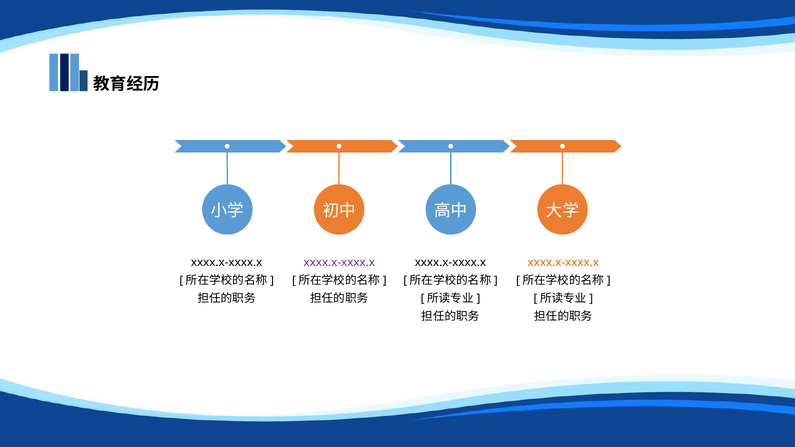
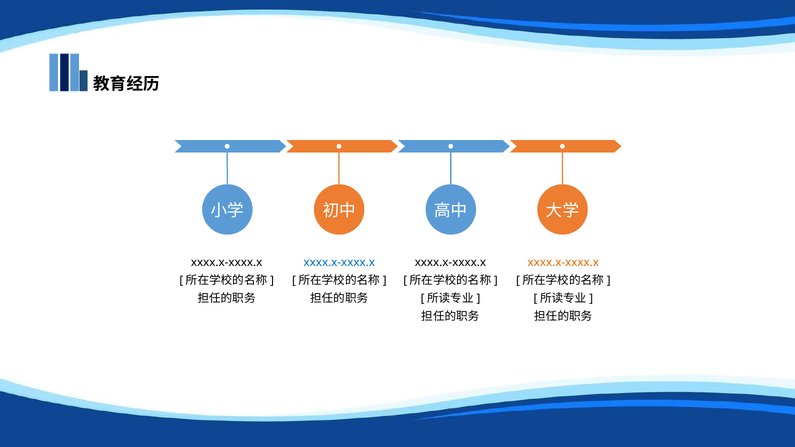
xxxx.x-xxxx.x colour: purple -> blue (339, 263)
